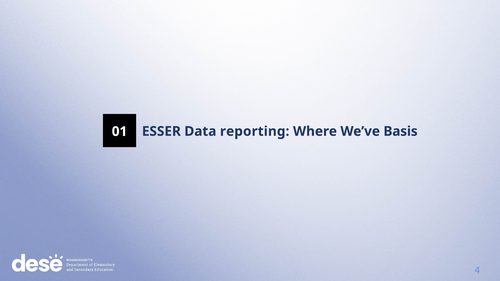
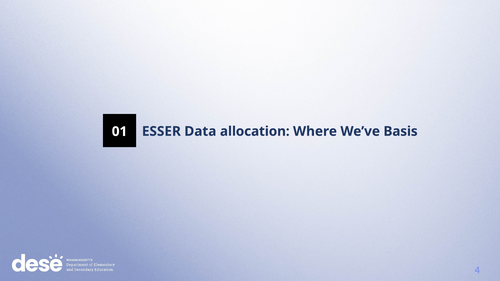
reporting: reporting -> allocation (255, 131)
